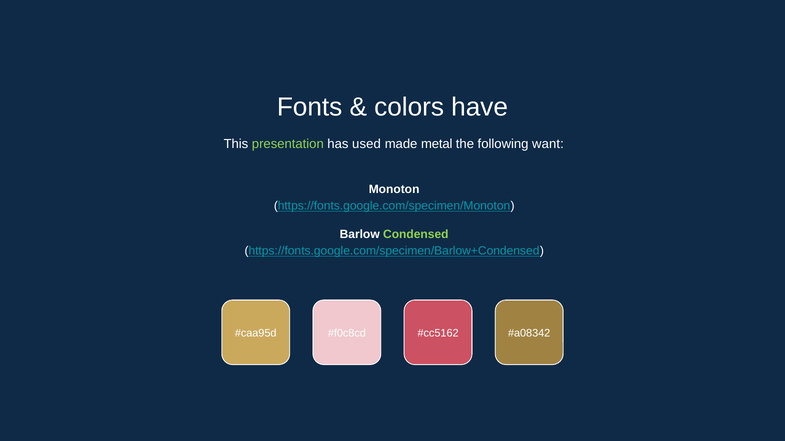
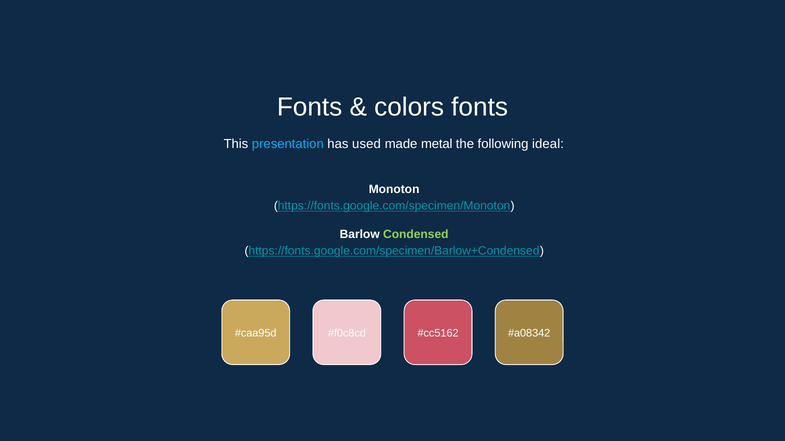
colors have: have -> fonts (480, 107)
presentation colour: light green -> light blue (288, 144)
want: want -> ideal (548, 144)
